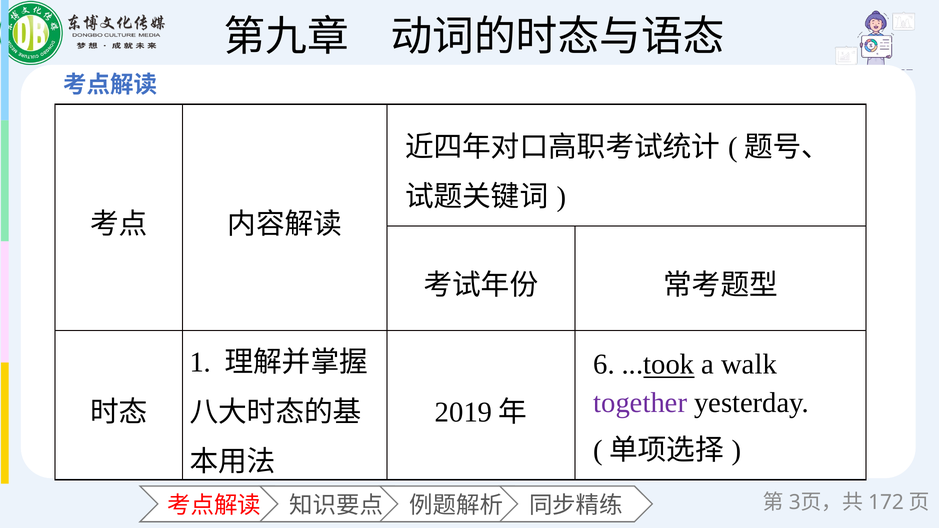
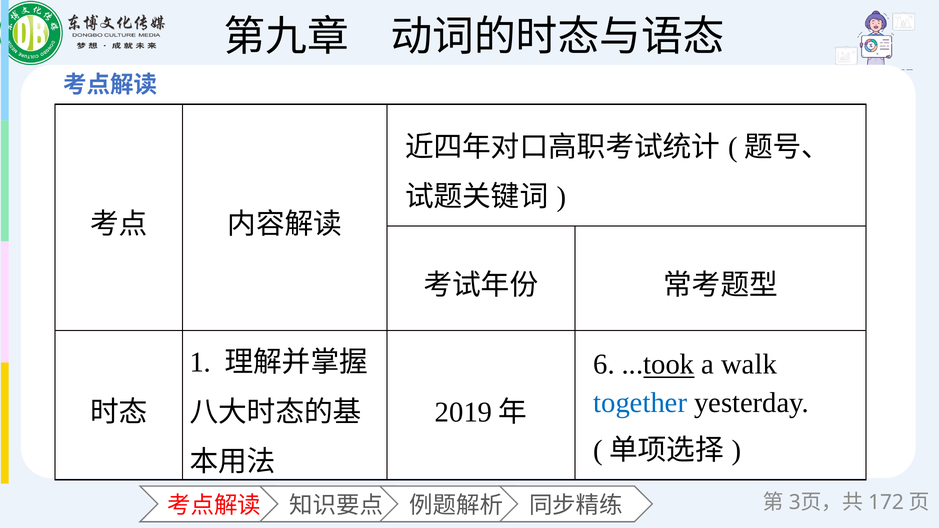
together colour: purple -> blue (640, 403)
